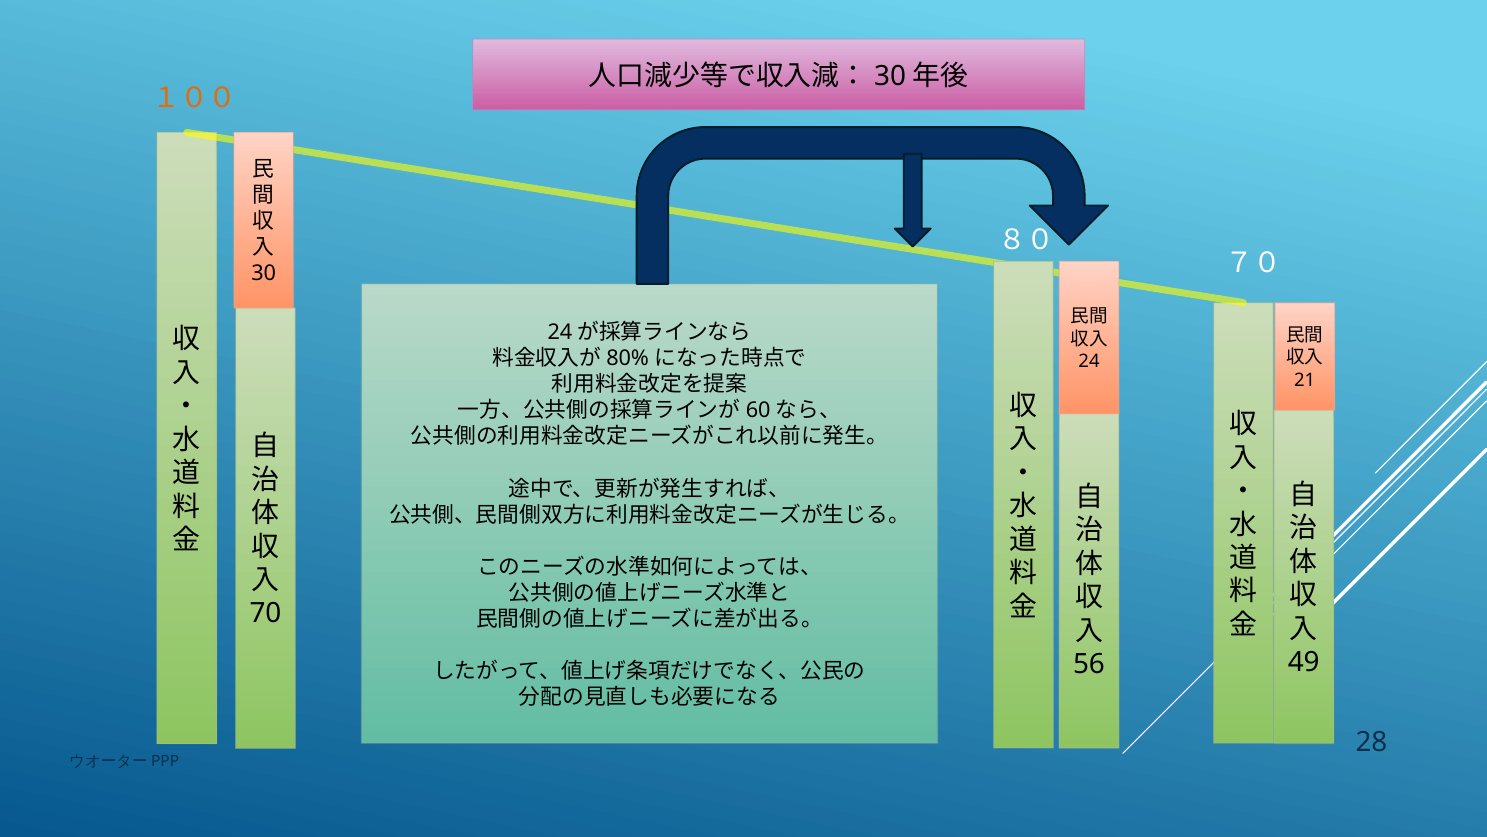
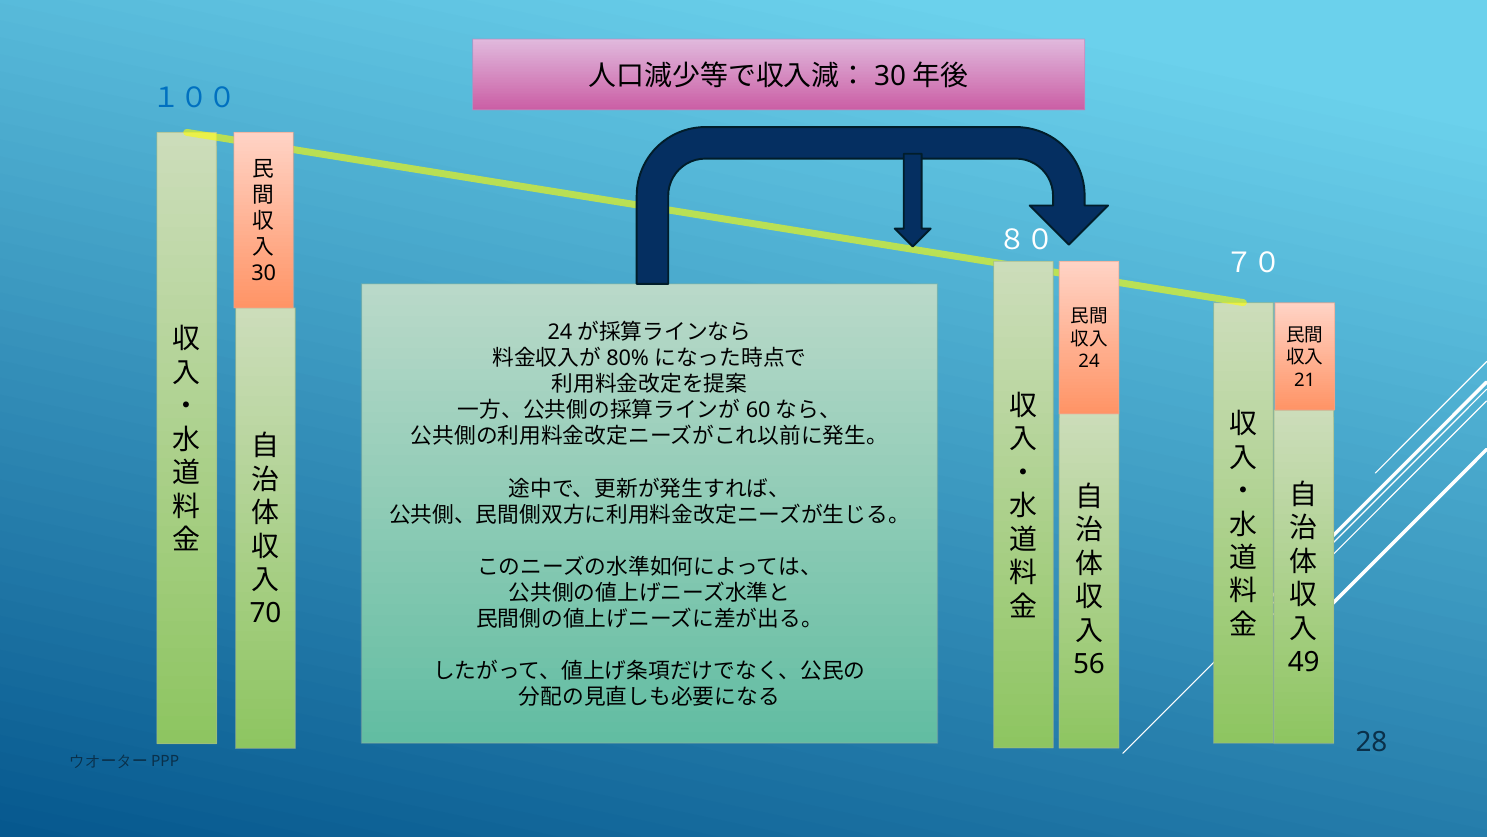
１００ colour: orange -> blue (194, 98)
